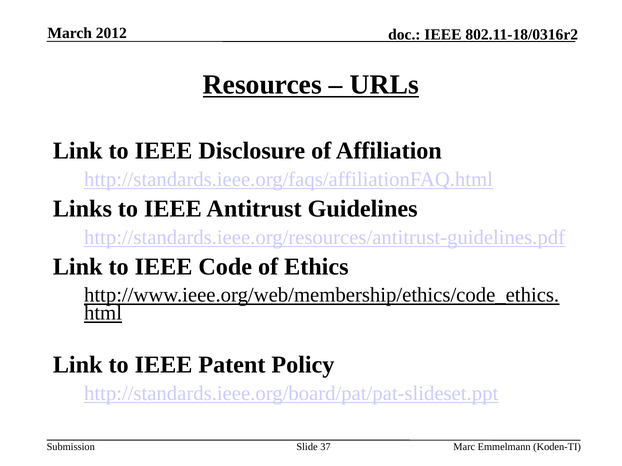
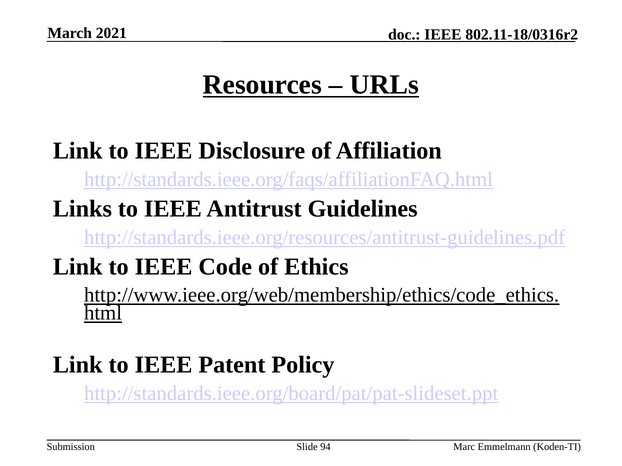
2012: 2012 -> 2021 (111, 33)
37: 37 -> 94 (325, 447)
